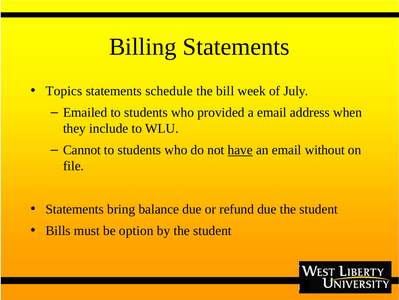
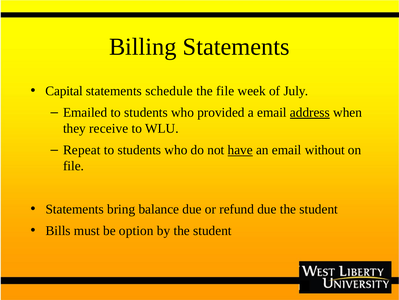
Topics: Topics -> Capital (64, 91)
the bill: bill -> file (225, 91)
address underline: none -> present (310, 112)
include: include -> receive (109, 128)
Cannot: Cannot -> Repeat (82, 150)
